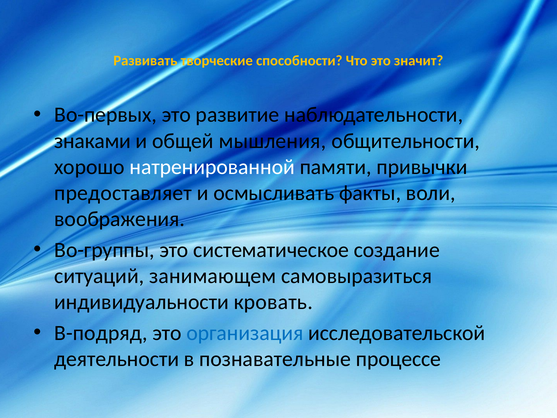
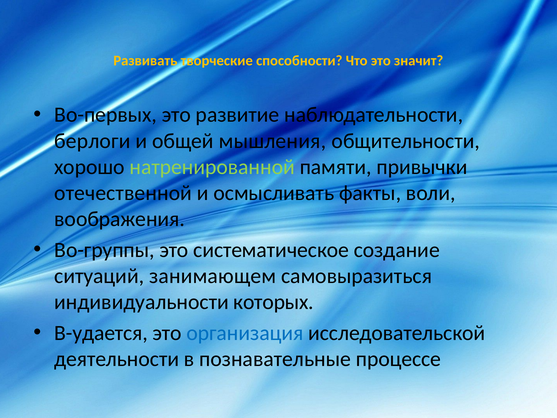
знаками: знаками -> берлоги (92, 141)
натренированной colour: white -> light green (212, 167)
предоставляет: предоставляет -> отечественной (123, 193)
кровать: кровать -> которых (273, 302)
В-подряд: В-подряд -> В-удается (101, 333)
